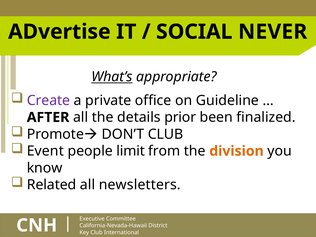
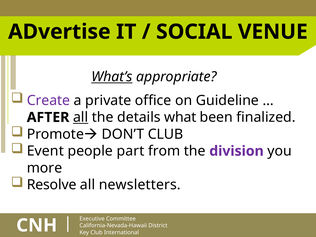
NEVER: NEVER -> VENUE (273, 32)
all underline: none -> present (81, 117)
prior: prior -> what (180, 117)
limit: limit -> part (130, 151)
division colour: orange -> purple (237, 151)
know: know -> more (45, 168)
Related: Related -> Resolve (52, 185)
